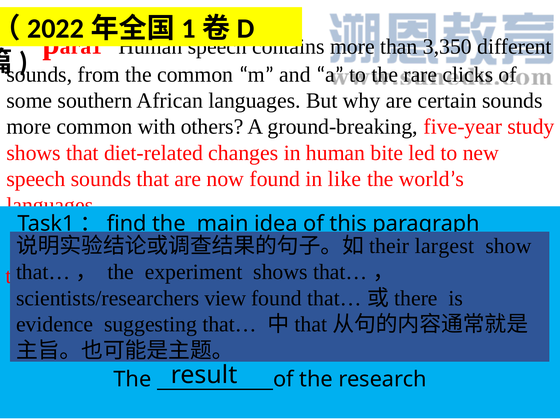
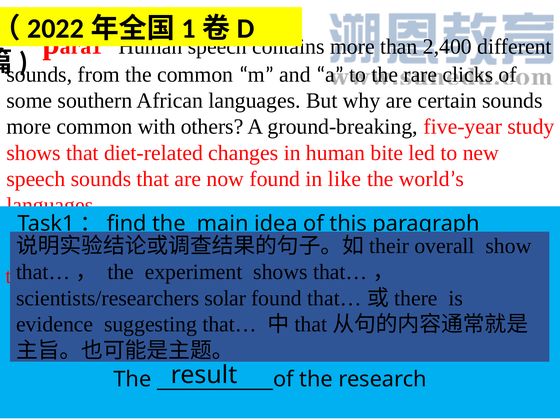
3,350: 3,350 -> 2,400 (447, 46)
largest: largest -> overall (445, 246)
view: view -> solar (225, 298)
